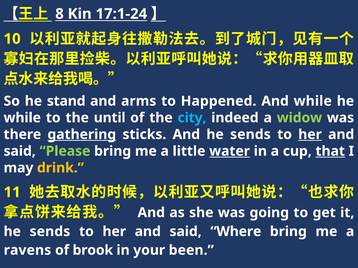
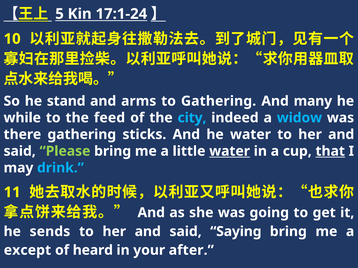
8: 8 -> 5 (60, 14)
to Happened: Happened -> Gathering (219, 101)
And while: while -> many (313, 101)
until: until -> feed (110, 118)
widow colour: light green -> light blue (299, 118)
gathering underline: present -> none (82, 135)
And he sends: sends -> water (250, 135)
her underline: present -> none (310, 135)
drink colour: yellow -> light blue (60, 168)
Where: Where -> Saying (236, 232)
ravens: ravens -> except (27, 251)
brook: brook -> heard (93, 251)
been: been -> after (191, 251)
